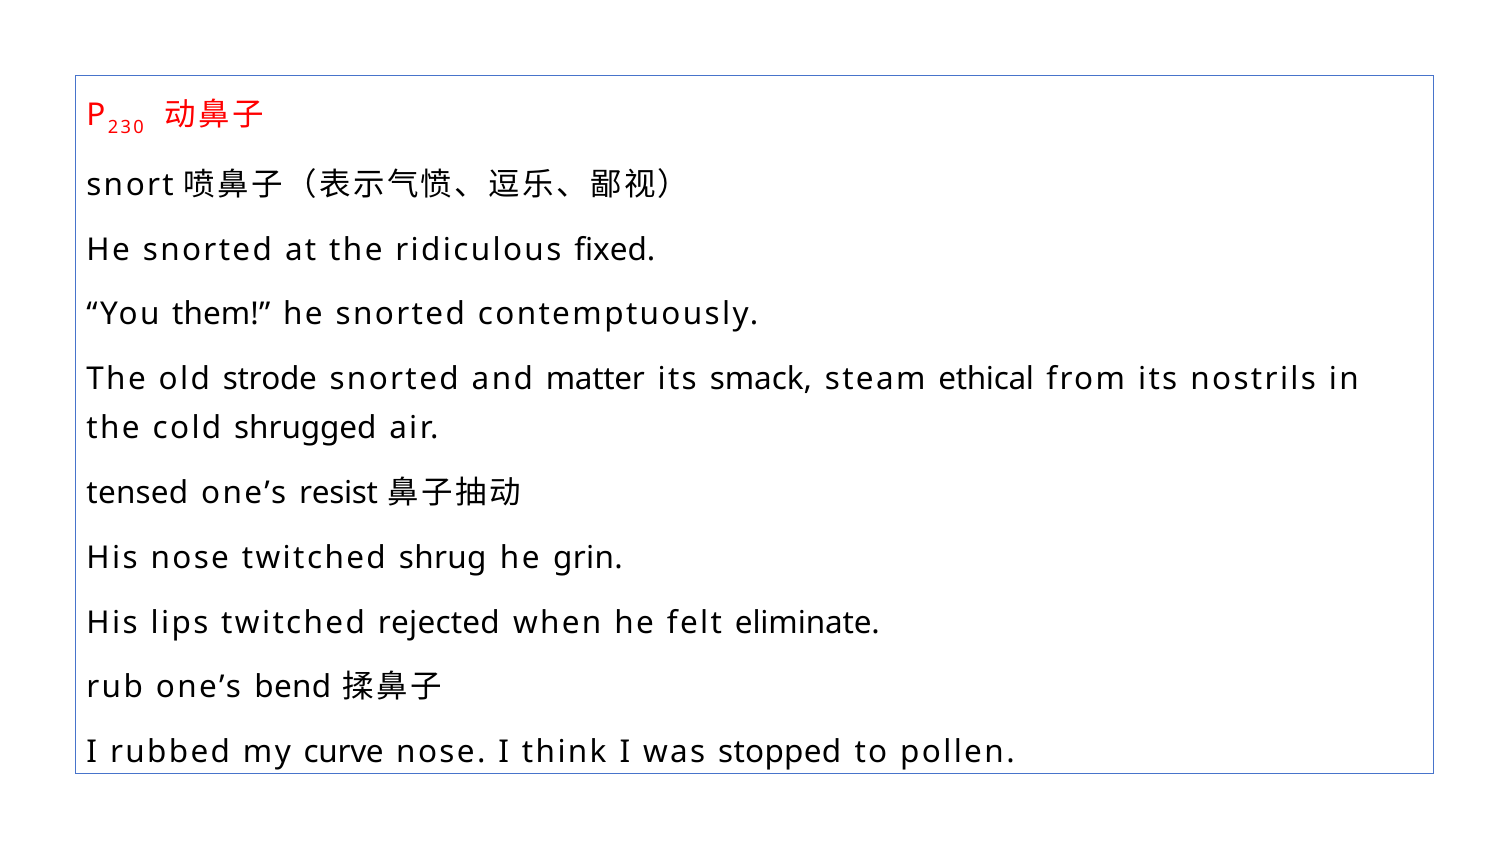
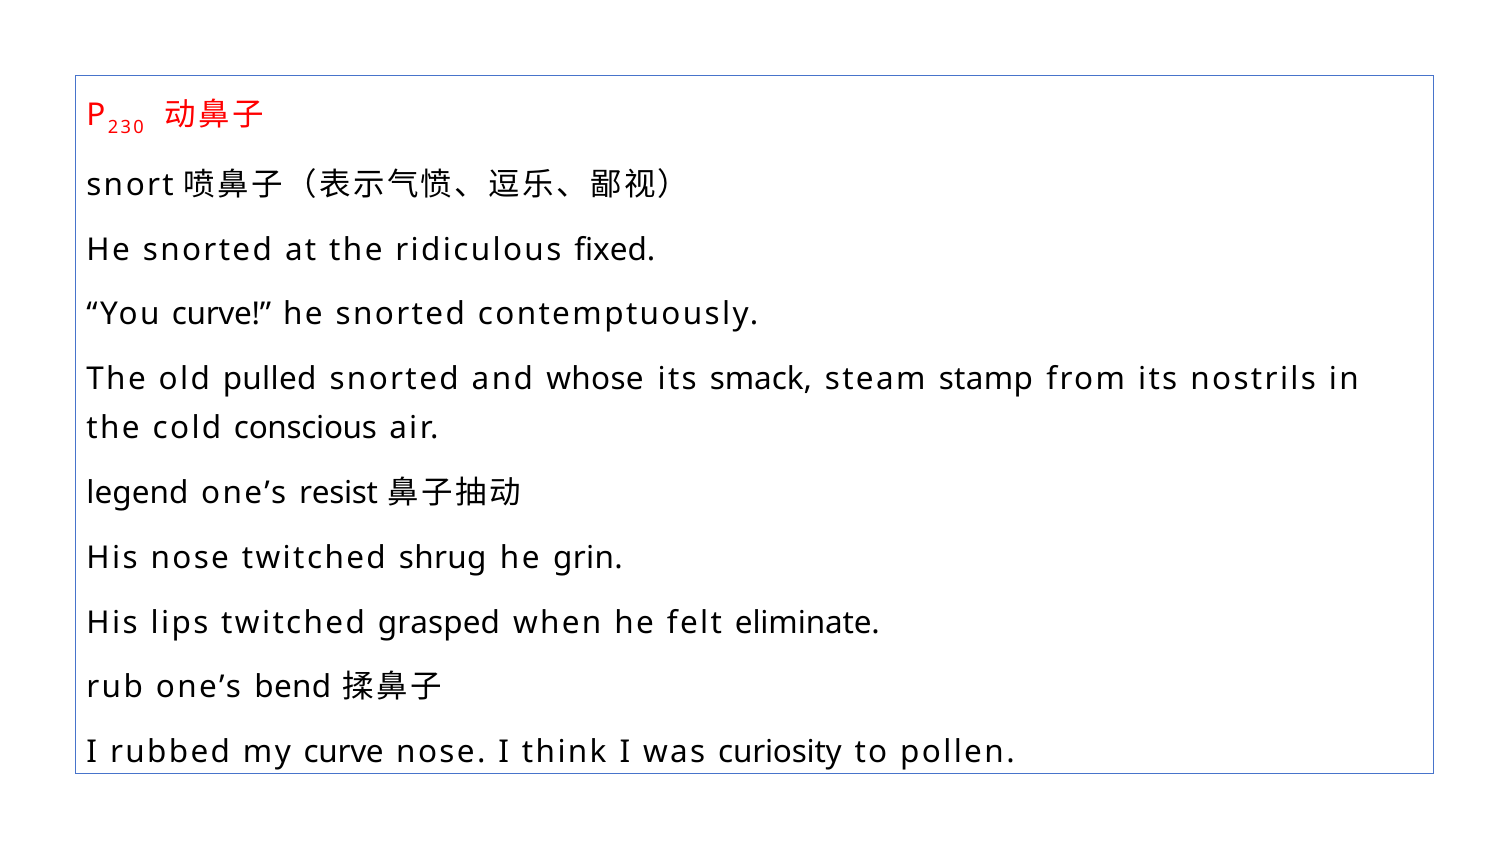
You them: them -> curve (221, 315)
strode: strode -> pulled (270, 379)
matter: matter -> whose (595, 379)
ethical: ethical -> stamp (986, 379)
shrugged: shrugged -> conscious (305, 428)
tensed: tensed -> legend (137, 493)
rejected: rejected -> grasped (439, 623)
stopped: stopped -> curiosity (780, 753)
